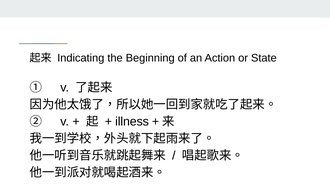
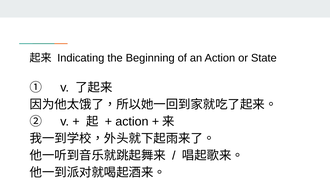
illness: illness -> action (132, 122)
